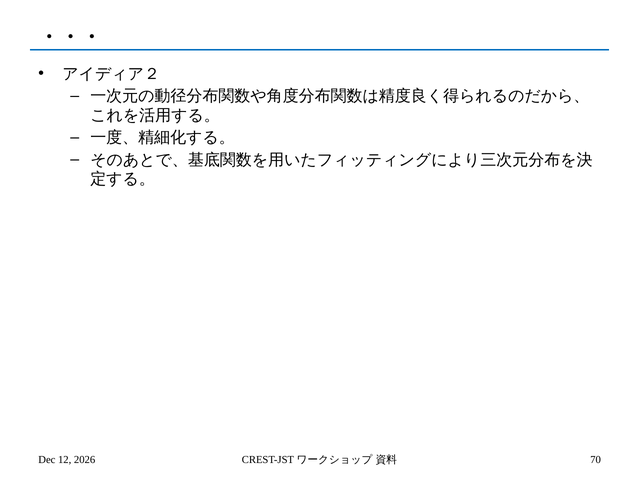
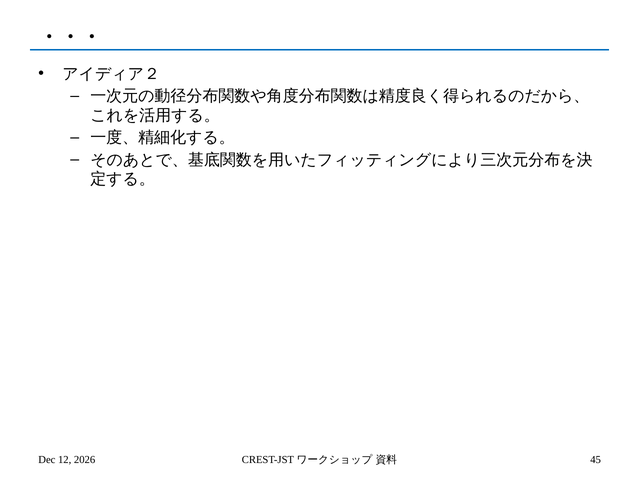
70: 70 -> 45 (596, 460)
